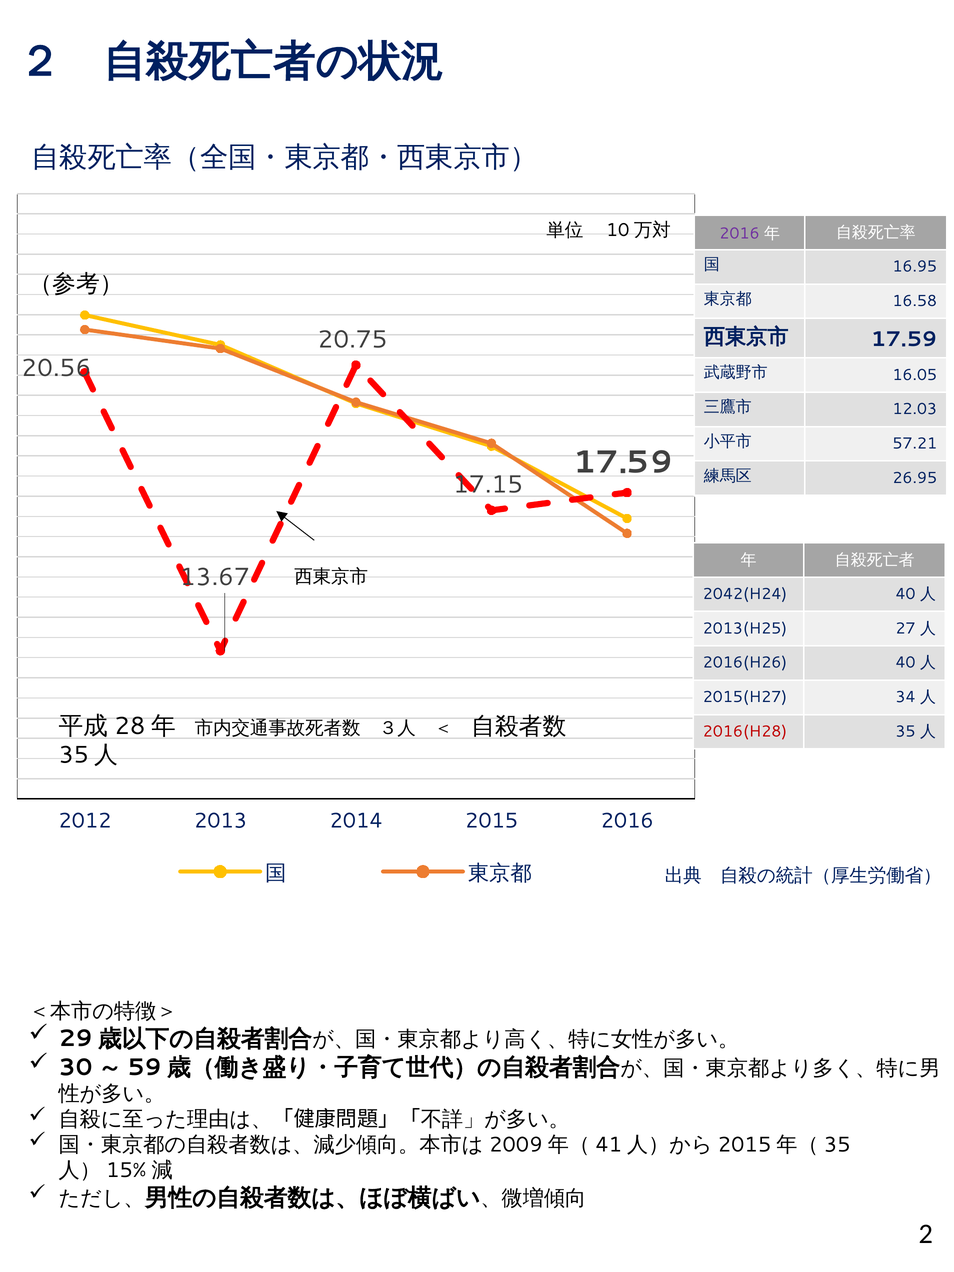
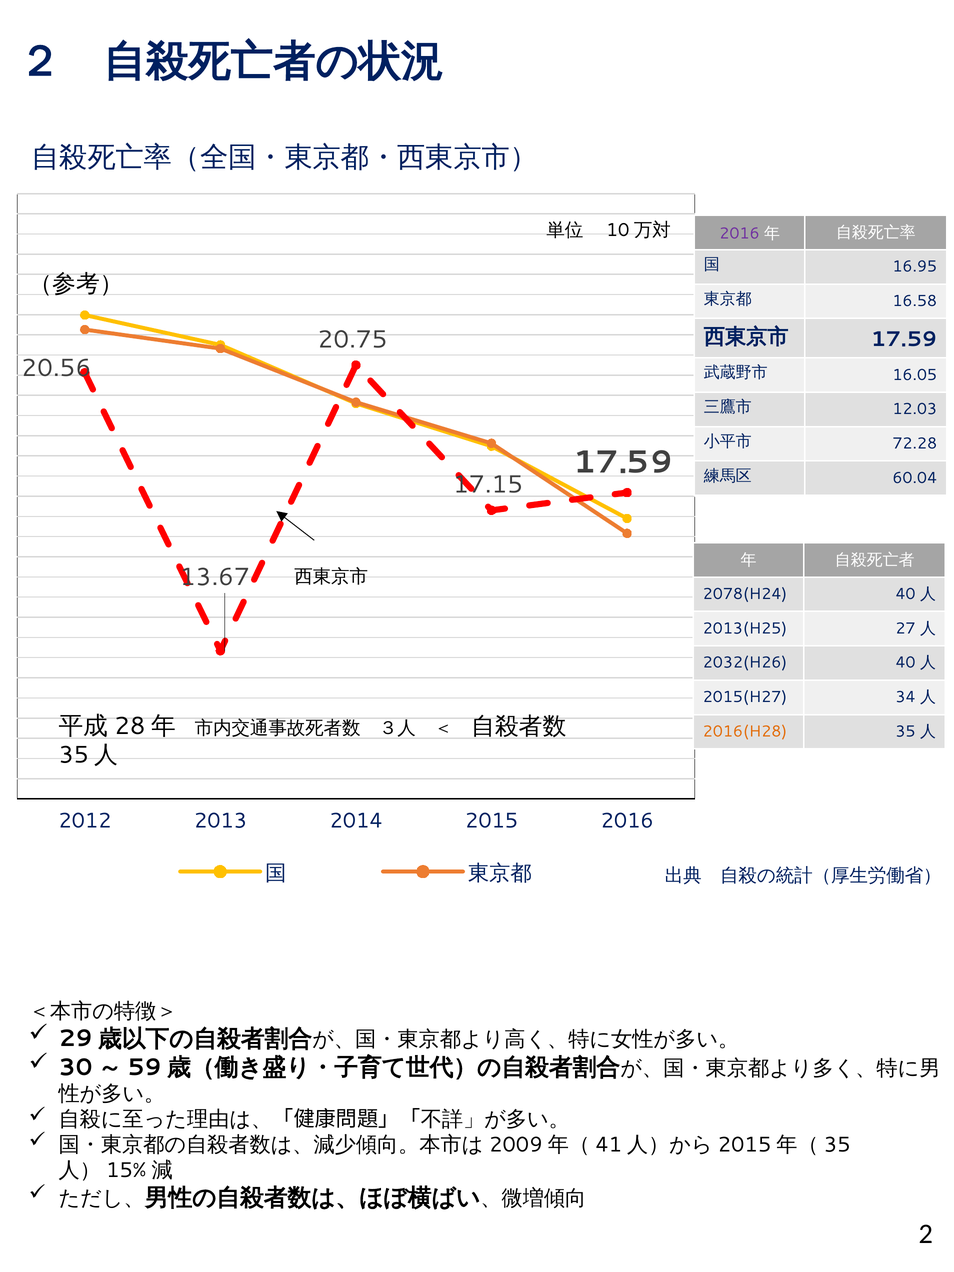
57.21: 57.21 -> 72.28 (915, 444)
26.95: 26.95 -> 60.04 (915, 478)
2042(H24: 2042(H24 -> 2078(H24 (745, 594)
2016(H26: 2016(H26 -> 2032(H26 (745, 663)
2016(H28 colour: red -> orange (745, 731)
